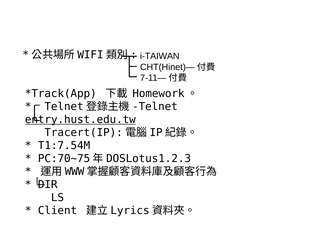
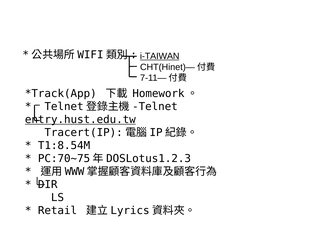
i-TAIWAN underline: none -> present (160, 56)
T1:7.54M: T1:7.54M -> T1:8.54M (64, 145)
Client: Client -> Retail (57, 210)
